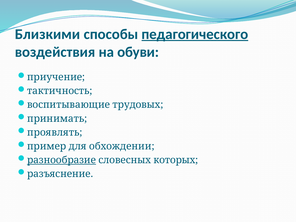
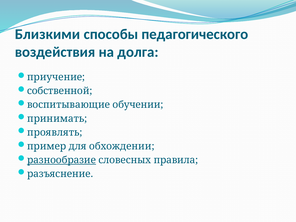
педагогического underline: present -> none (195, 34)
обуви: обуви -> долга (138, 52)
тактичность: тактичность -> собственной (60, 91)
трудовых: трудовых -> обучении (138, 105)
которых: которых -> правила (176, 160)
